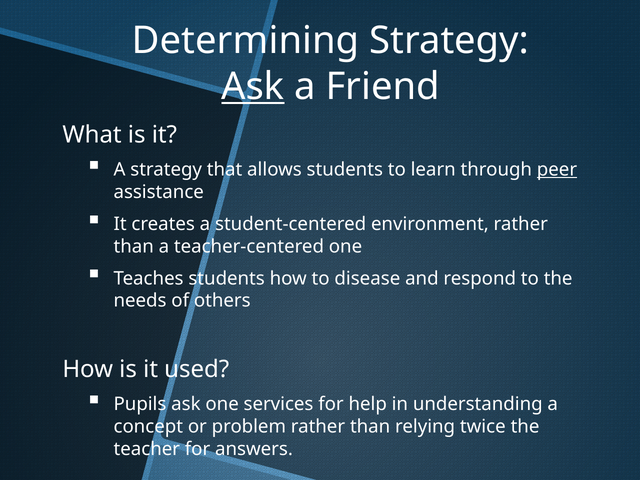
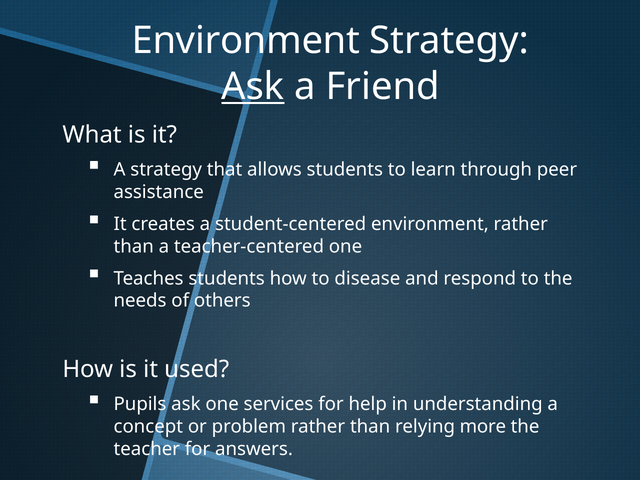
Determining: Determining -> Environment (246, 41)
peer underline: present -> none (557, 170)
twice: twice -> more (483, 427)
